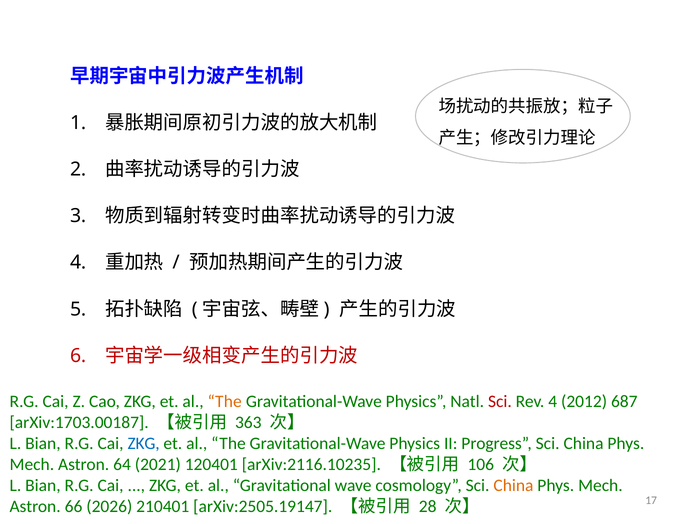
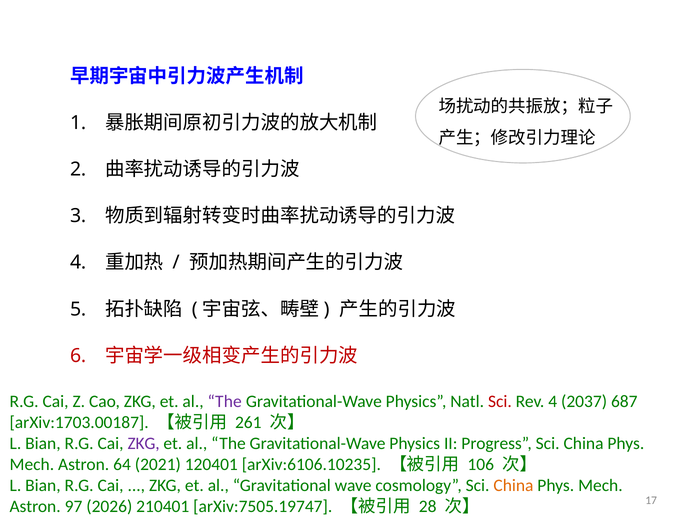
The colour: orange -> purple (225, 402)
2012: 2012 -> 2037 (584, 402)
363: 363 -> 261 (248, 423)
ZKG colour: blue -> purple (144, 444)
arXiv:2116.10235: arXiv:2116.10235 -> arXiv:6106.10235 (311, 465)
66: 66 -> 97 (74, 507)
arXiv:2505.19147: arXiv:2505.19147 -> arXiv:7505.19747 (263, 507)
